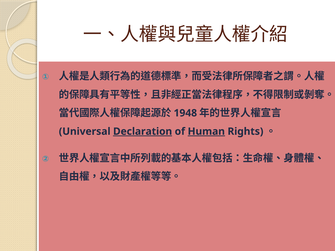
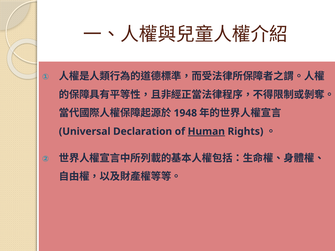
Declaration underline: present -> none (143, 132)
